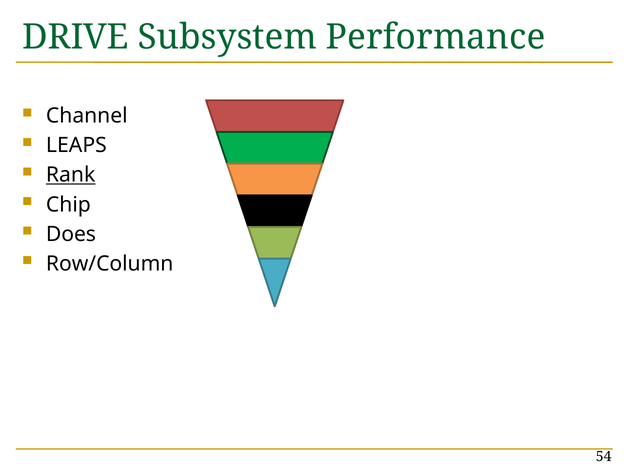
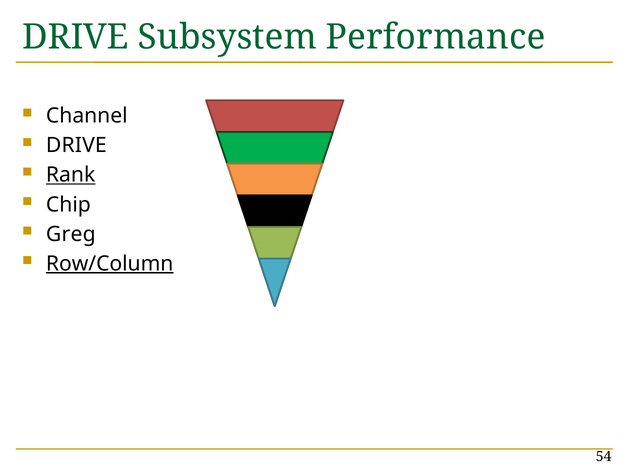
LEAPS: LEAPS -> DRIVE (76, 146)
Does: Does -> Greg (71, 234)
Row/Column underline: none -> present (110, 264)
